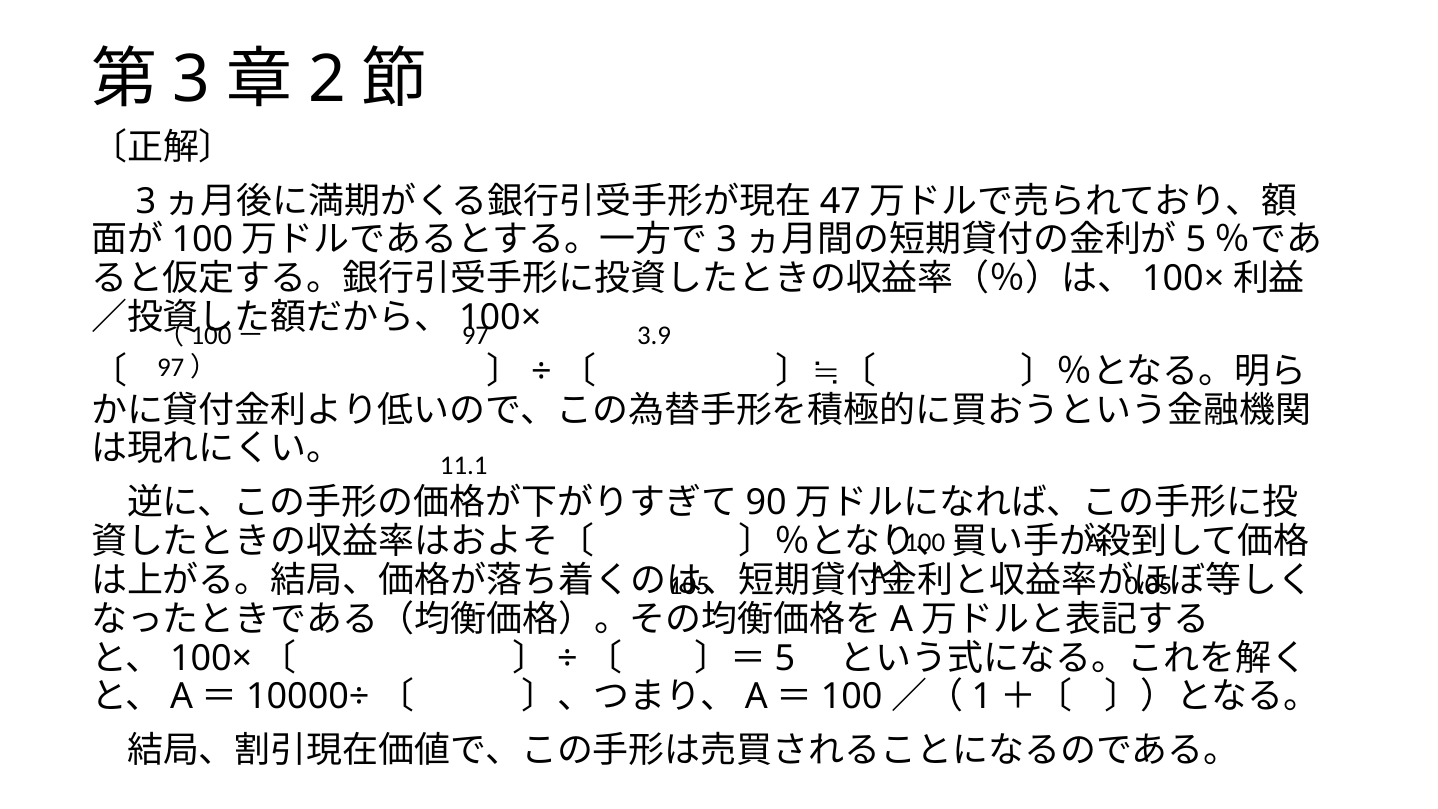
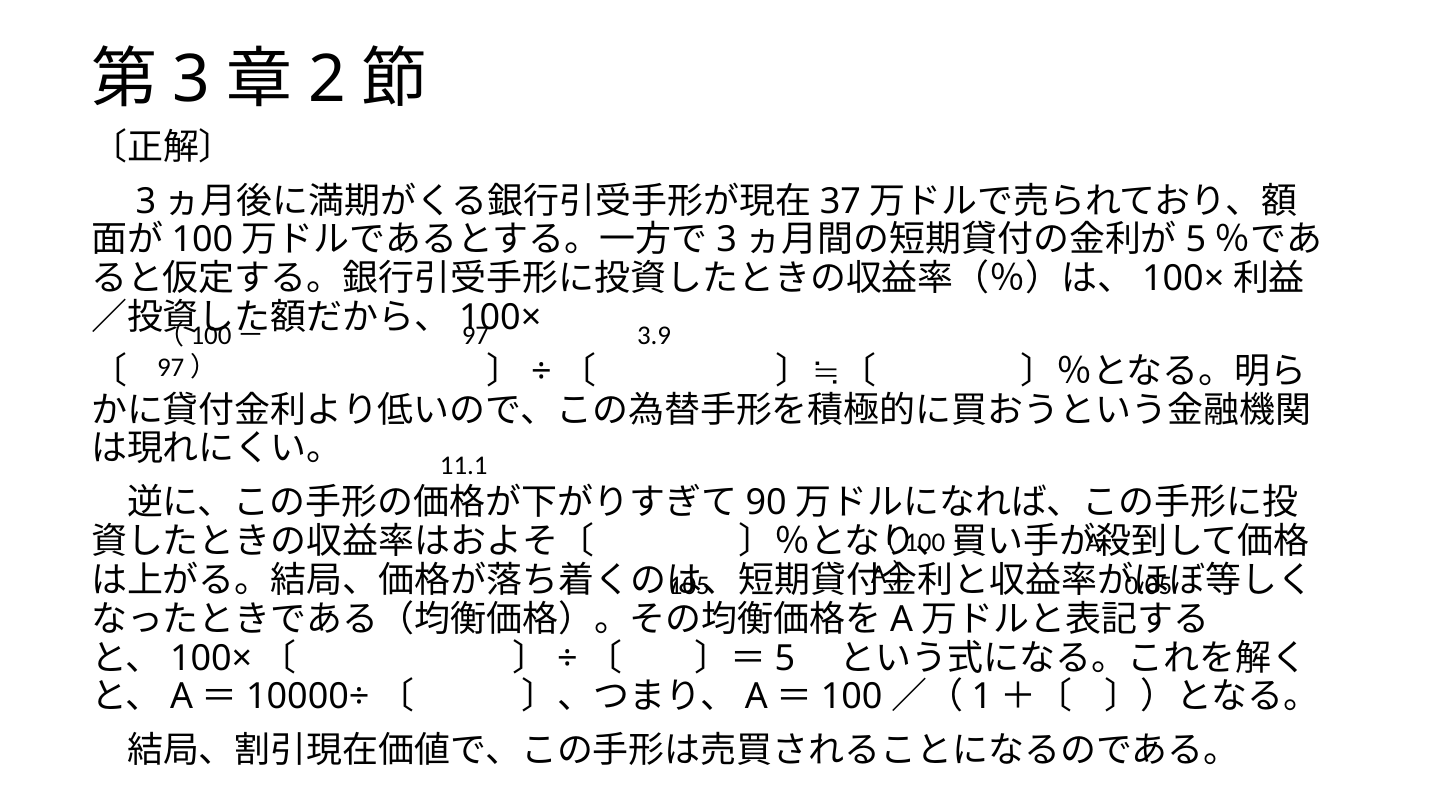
47: 47 -> 37 (840, 201)
